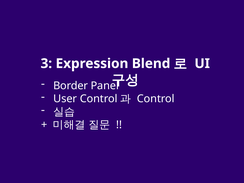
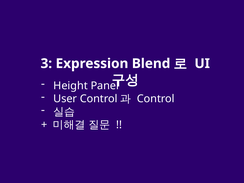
Border: Border -> Height (71, 86)
